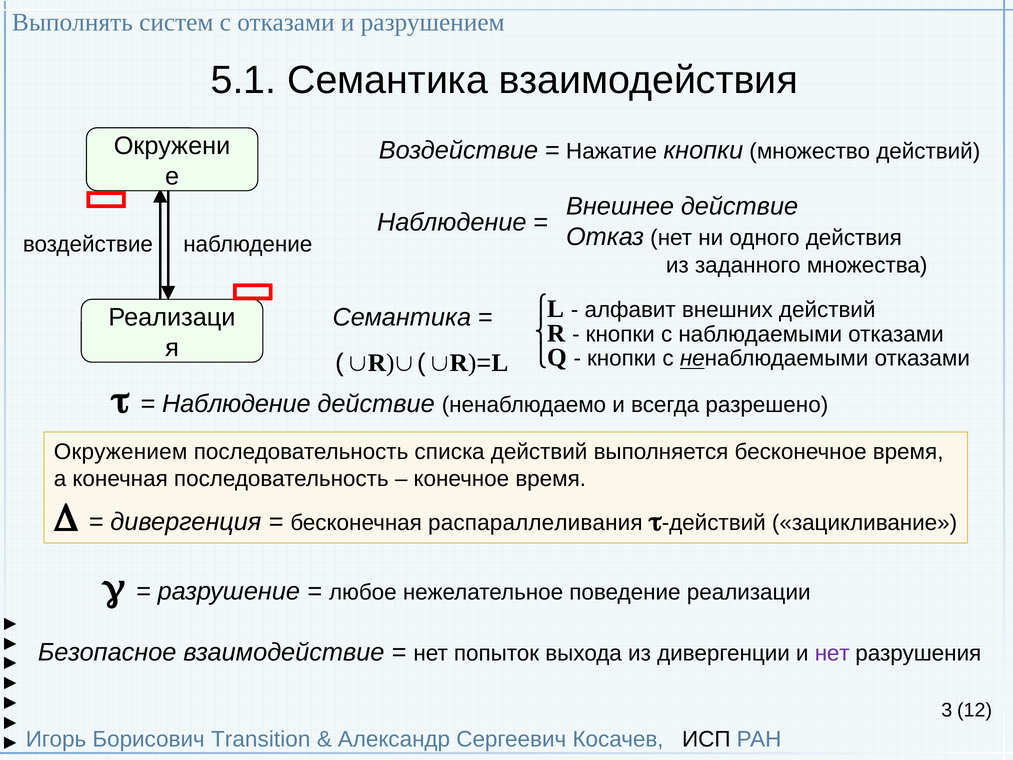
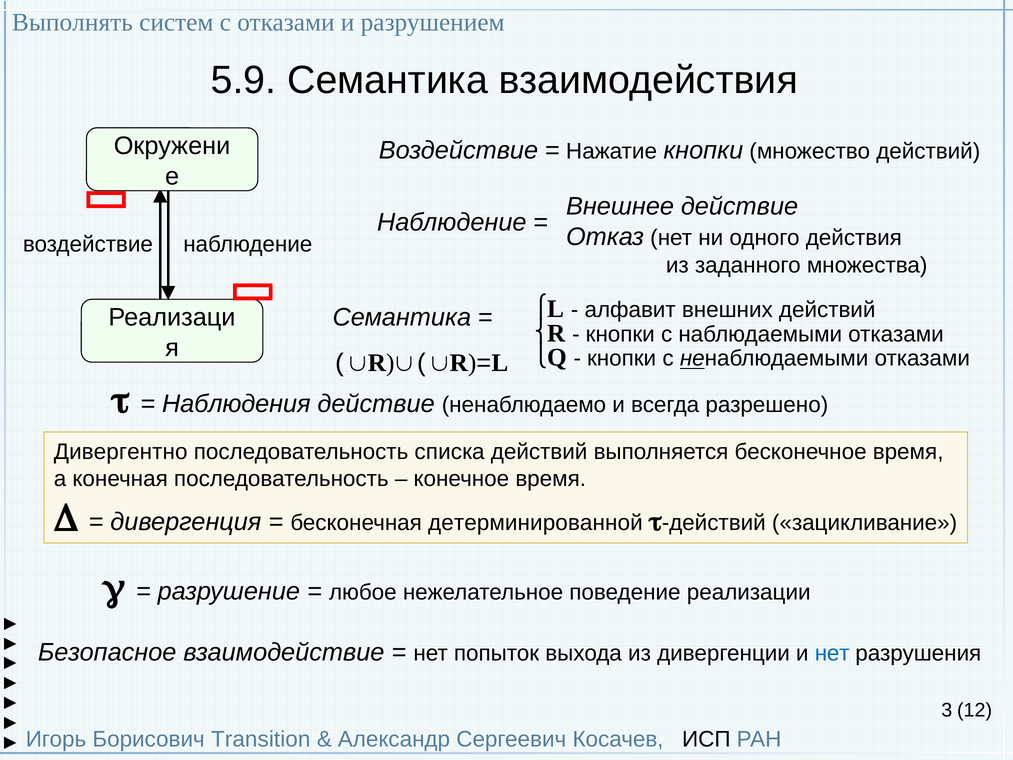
5.1: 5.1 -> 5.9 (244, 80)
Наблюдение: Наблюдение -> Наблюдения (236, 404)
Окружением: Окружением -> Дивергентно (121, 452)
распараллеливания: распараллеливания -> детерминированной (535, 523)
нет colour: purple -> blue (832, 653)
